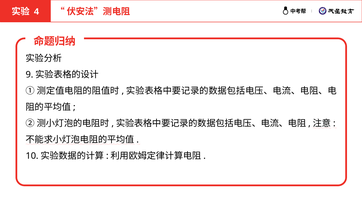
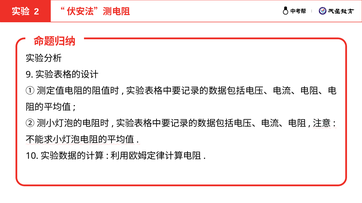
4: 4 -> 2 (37, 12)
